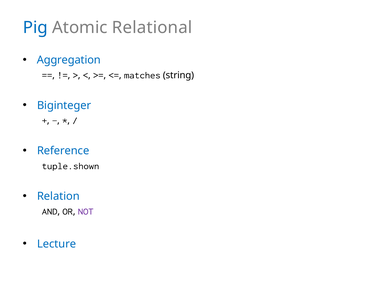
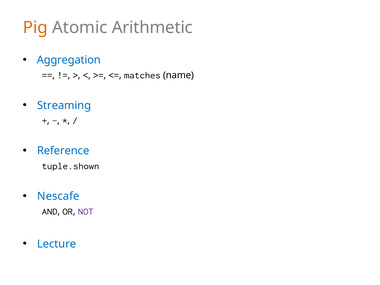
Pig colour: blue -> orange (35, 27)
Relational: Relational -> Arithmetic (152, 27)
string: string -> name (178, 75)
Biginteger: Biginteger -> Streaming (64, 105)
Relation: Relation -> Nescafe (58, 196)
